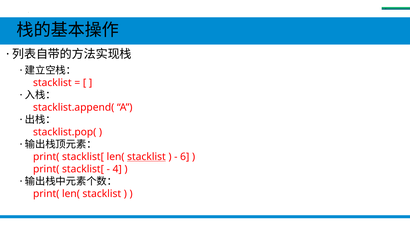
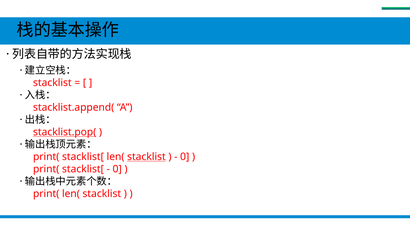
stacklist.pop( underline: none -> present (65, 132)
6: 6 -> 0 (185, 156)
4: 4 -> 0 (117, 169)
